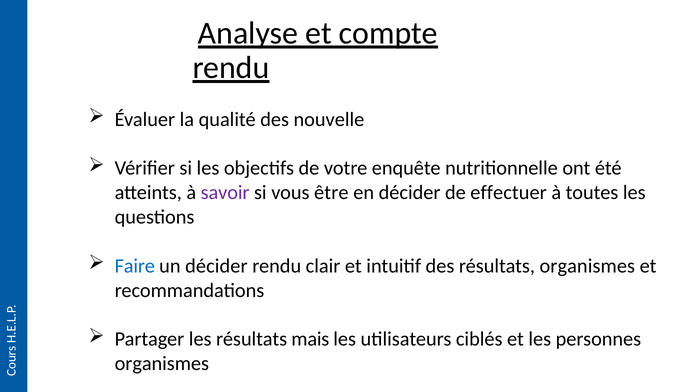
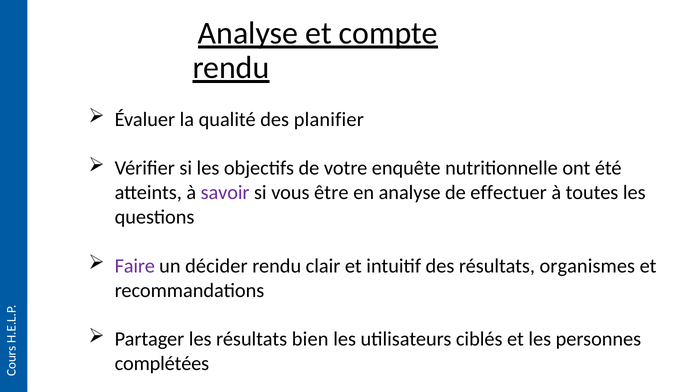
nouvelle: nouvelle -> planifier (329, 119)
en décider: décider -> analyse (410, 193)
Faire colour: blue -> purple (135, 266)
mais: mais -> bien (310, 339)
organismes: organismes -> complétées (162, 364)
